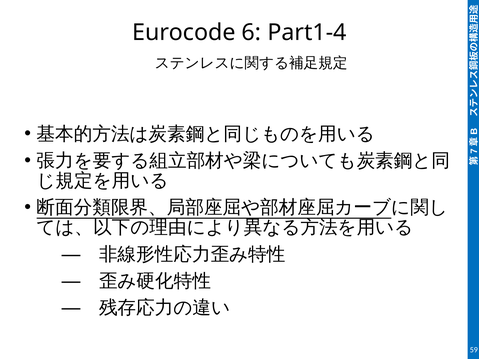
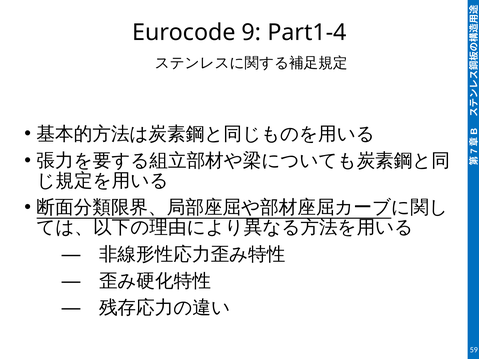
6: 6 -> 9 (251, 32)
